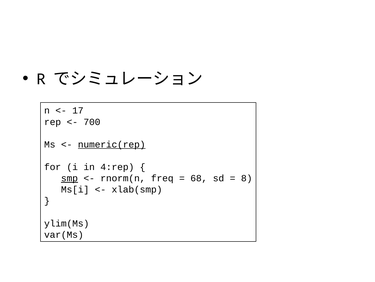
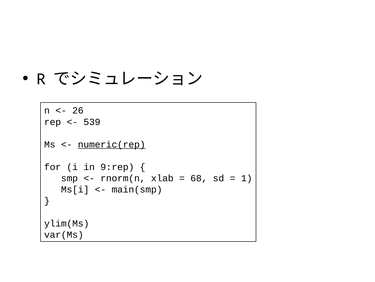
17: 17 -> 26 (78, 110)
700: 700 -> 539 (92, 122)
4:rep: 4:rep -> 9:rep (117, 167)
smp underline: present -> none (69, 178)
freq: freq -> xlab (162, 178)
8: 8 -> 1 (247, 178)
xlab(smp: xlab(smp -> main(smp (137, 189)
